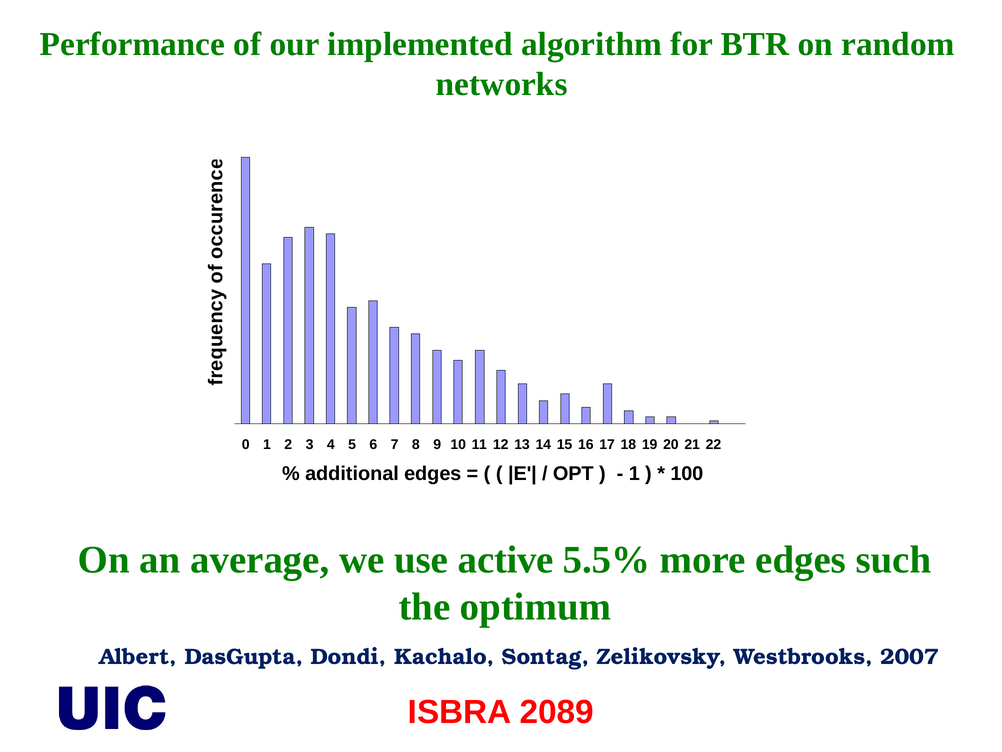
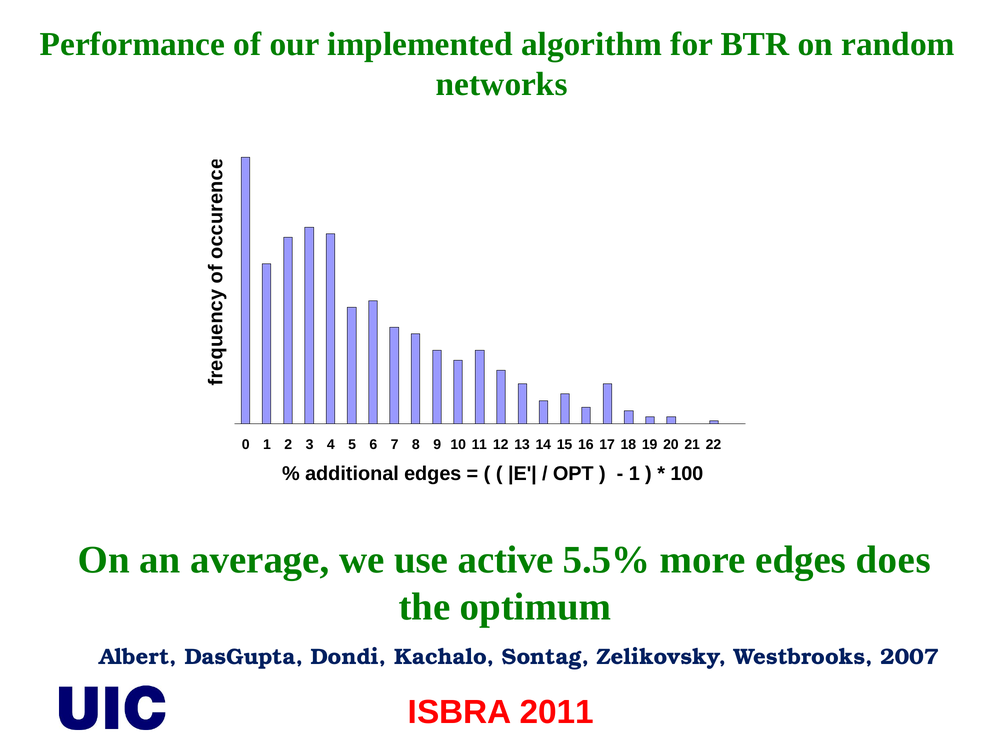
such: such -> does (893, 560)
2089: 2089 -> 2011 (557, 712)
